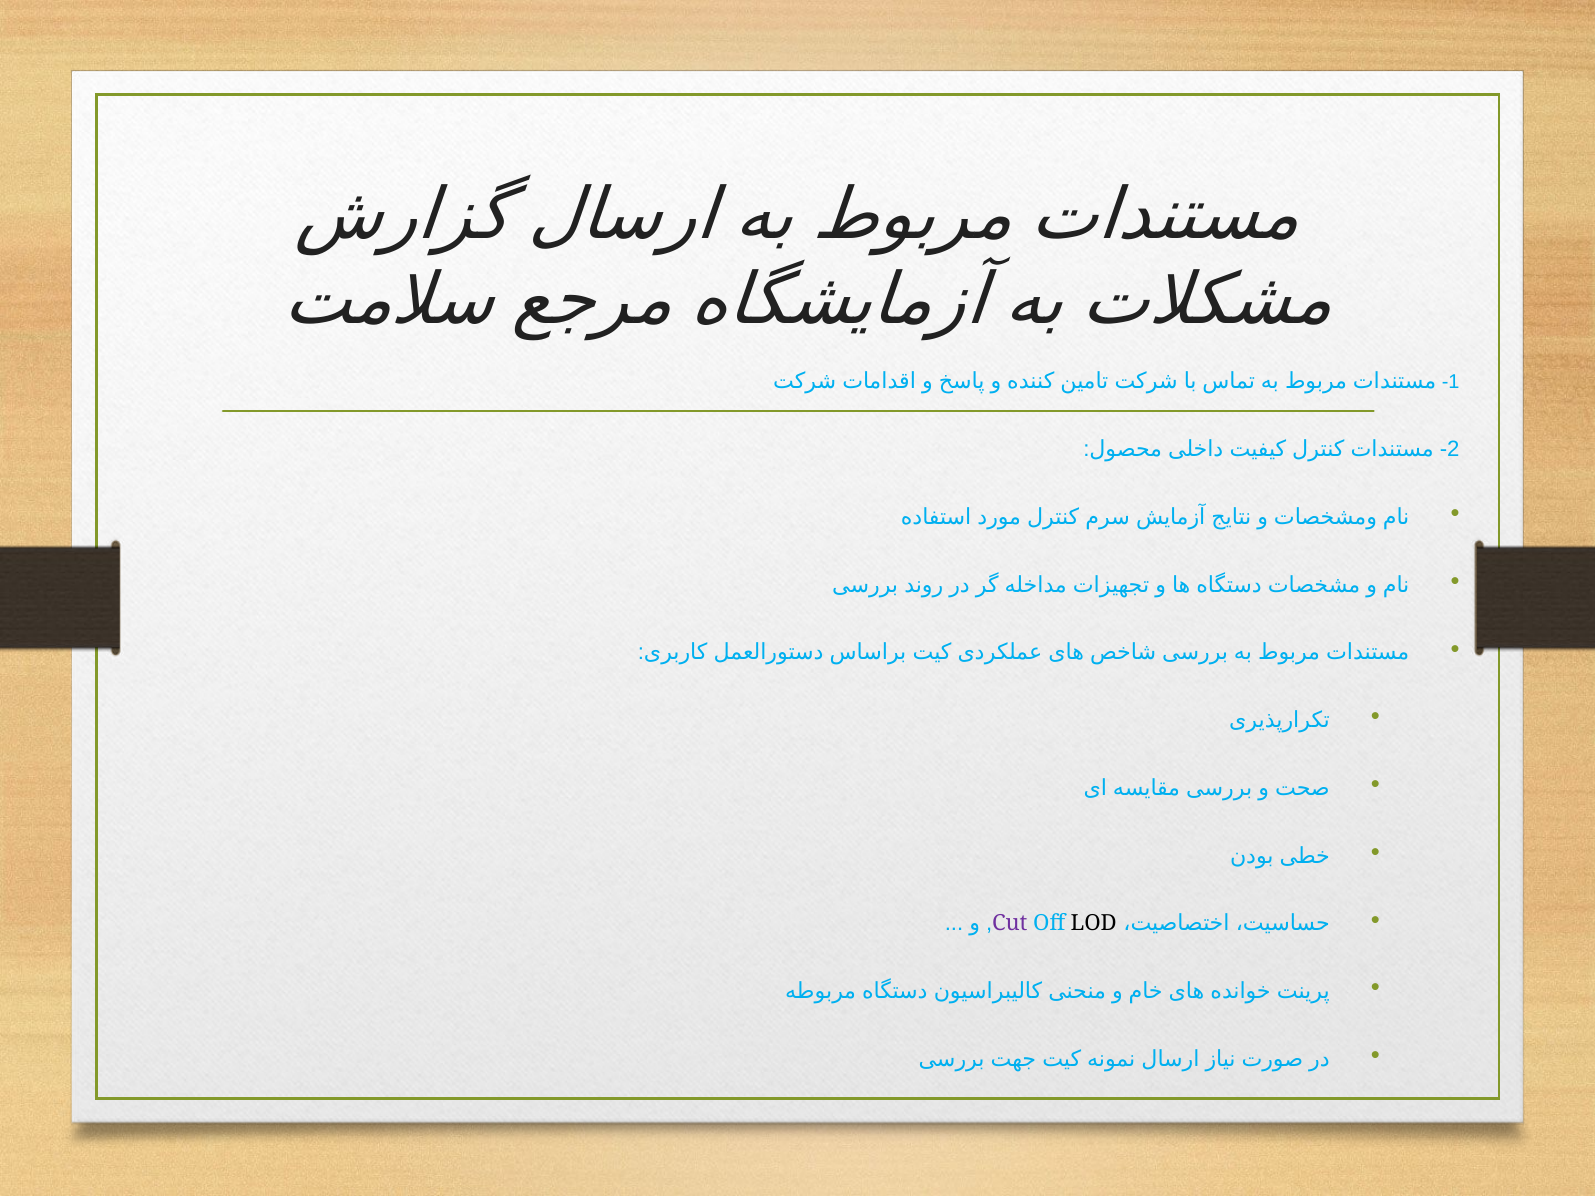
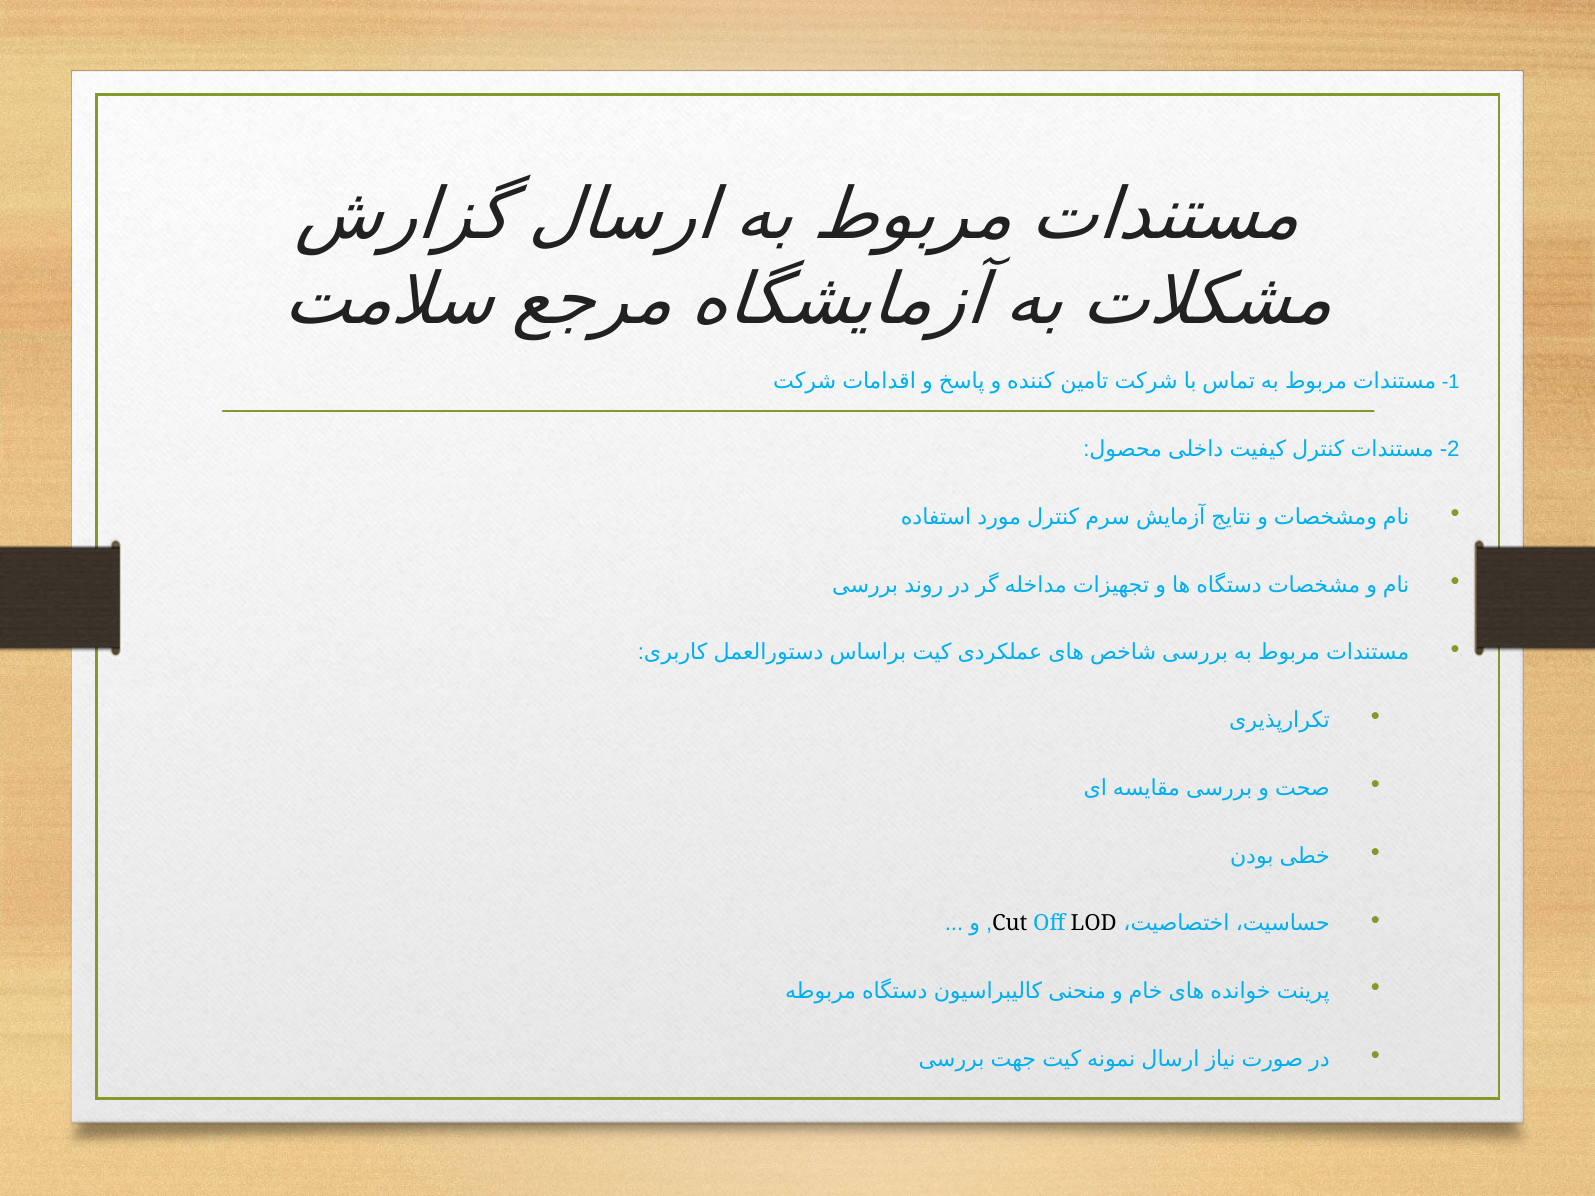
Cut colour: purple -> black (1010, 924)
